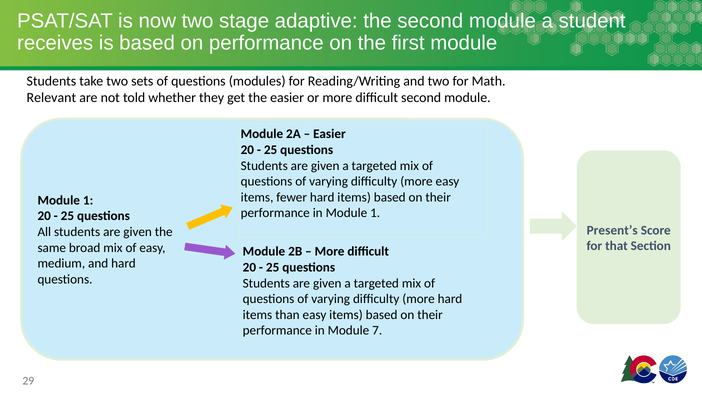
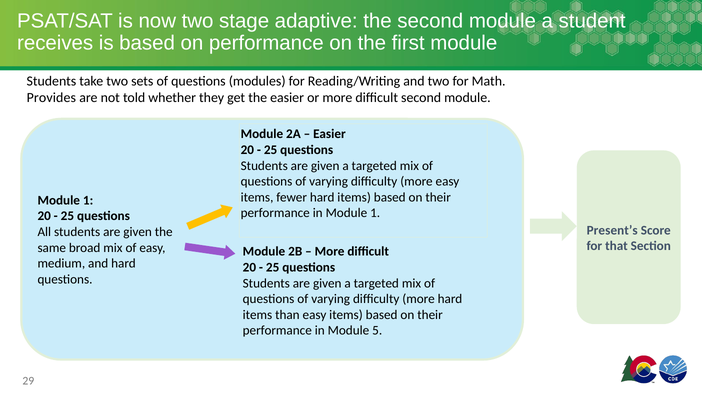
Relevant: Relevant -> Provides (51, 98)
7: 7 -> 5 (377, 330)
